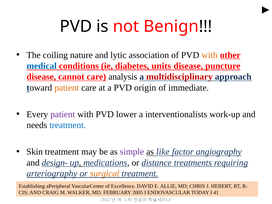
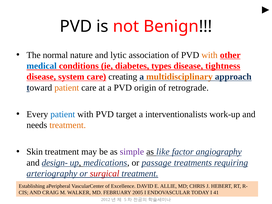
coiling: coiling -> normal (55, 55)
units: units -> types (161, 66)
puncture: puncture -> tightness (223, 66)
cannot: cannot -> system (71, 77)
analysis: analysis -> creating (123, 77)
multidisciplinary colour: red -> orange (179, 77)
immediate: immediate -> retrograde (189, 88)
patient colour: purple -> blue (63, 114)
lower: lower -> target (126, 114)
treatment colour: blue -> orange (68, 125)
distance: distance -> passage (157, 163)
surgical colour: orange -> red (105, 174)
